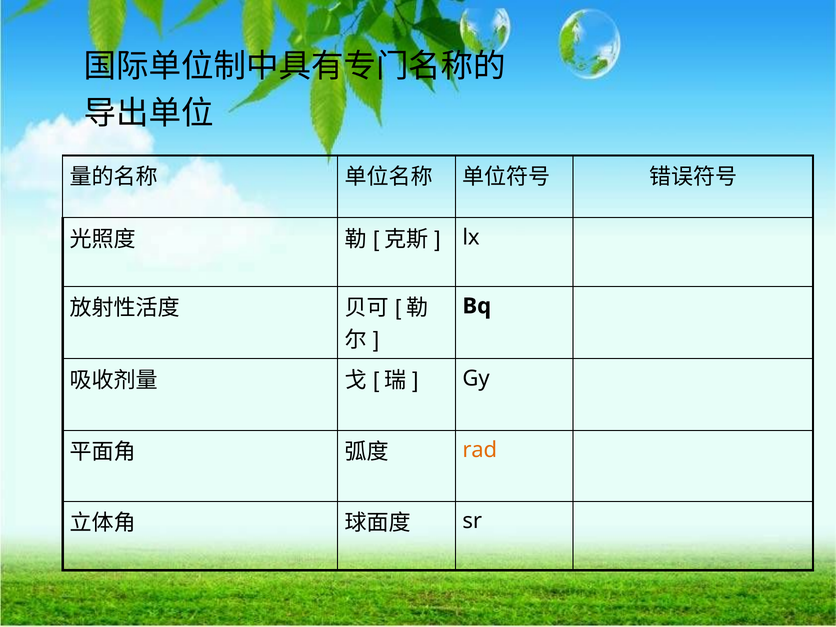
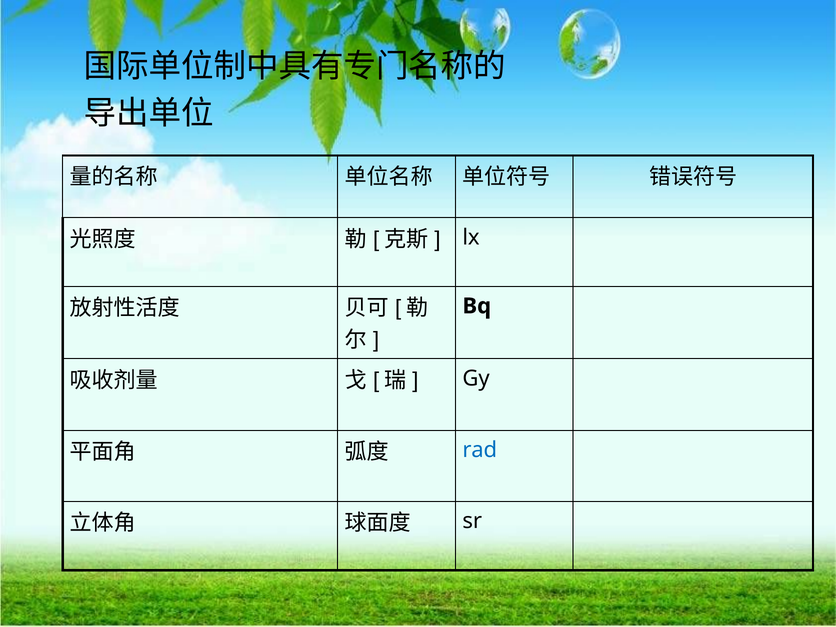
rad colour: orange -> blue (480, 450)
